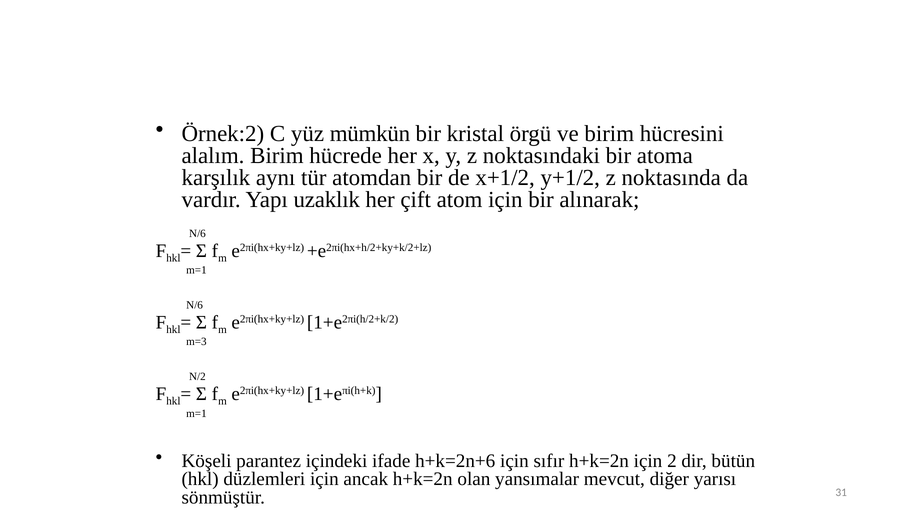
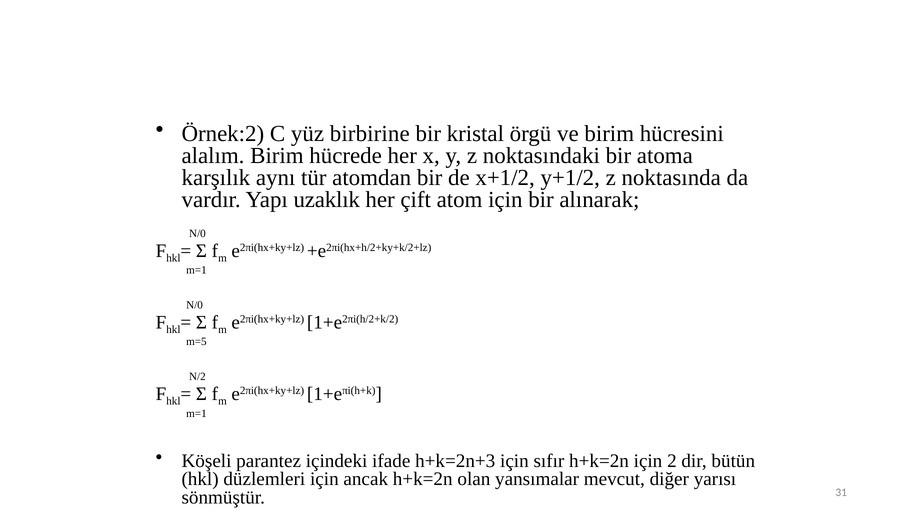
mümkün: mümkün -> birbirine (370, 134)
N/6: N/6 -> N/0 (197, 233)
N/6: N/6 -> N/0 (195, 305)
m=3: m=3 -> m=5 (196, 342)
h+k=2n+6: h+k=2n+6 -> h+k=2n+3 (455, 461)
